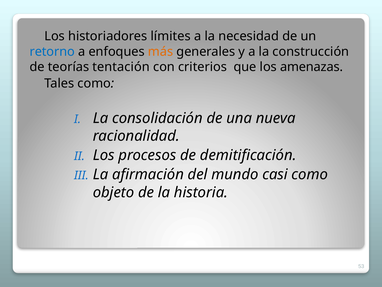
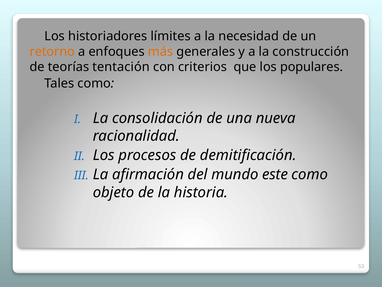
retorno colour: blue -> orange (52, 52)
amenazas: amenazas -> populares (312, 67)
casi: casi -> este (275, 174)
